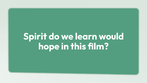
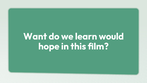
Spirit: Spirit -> Want (35, 36)
